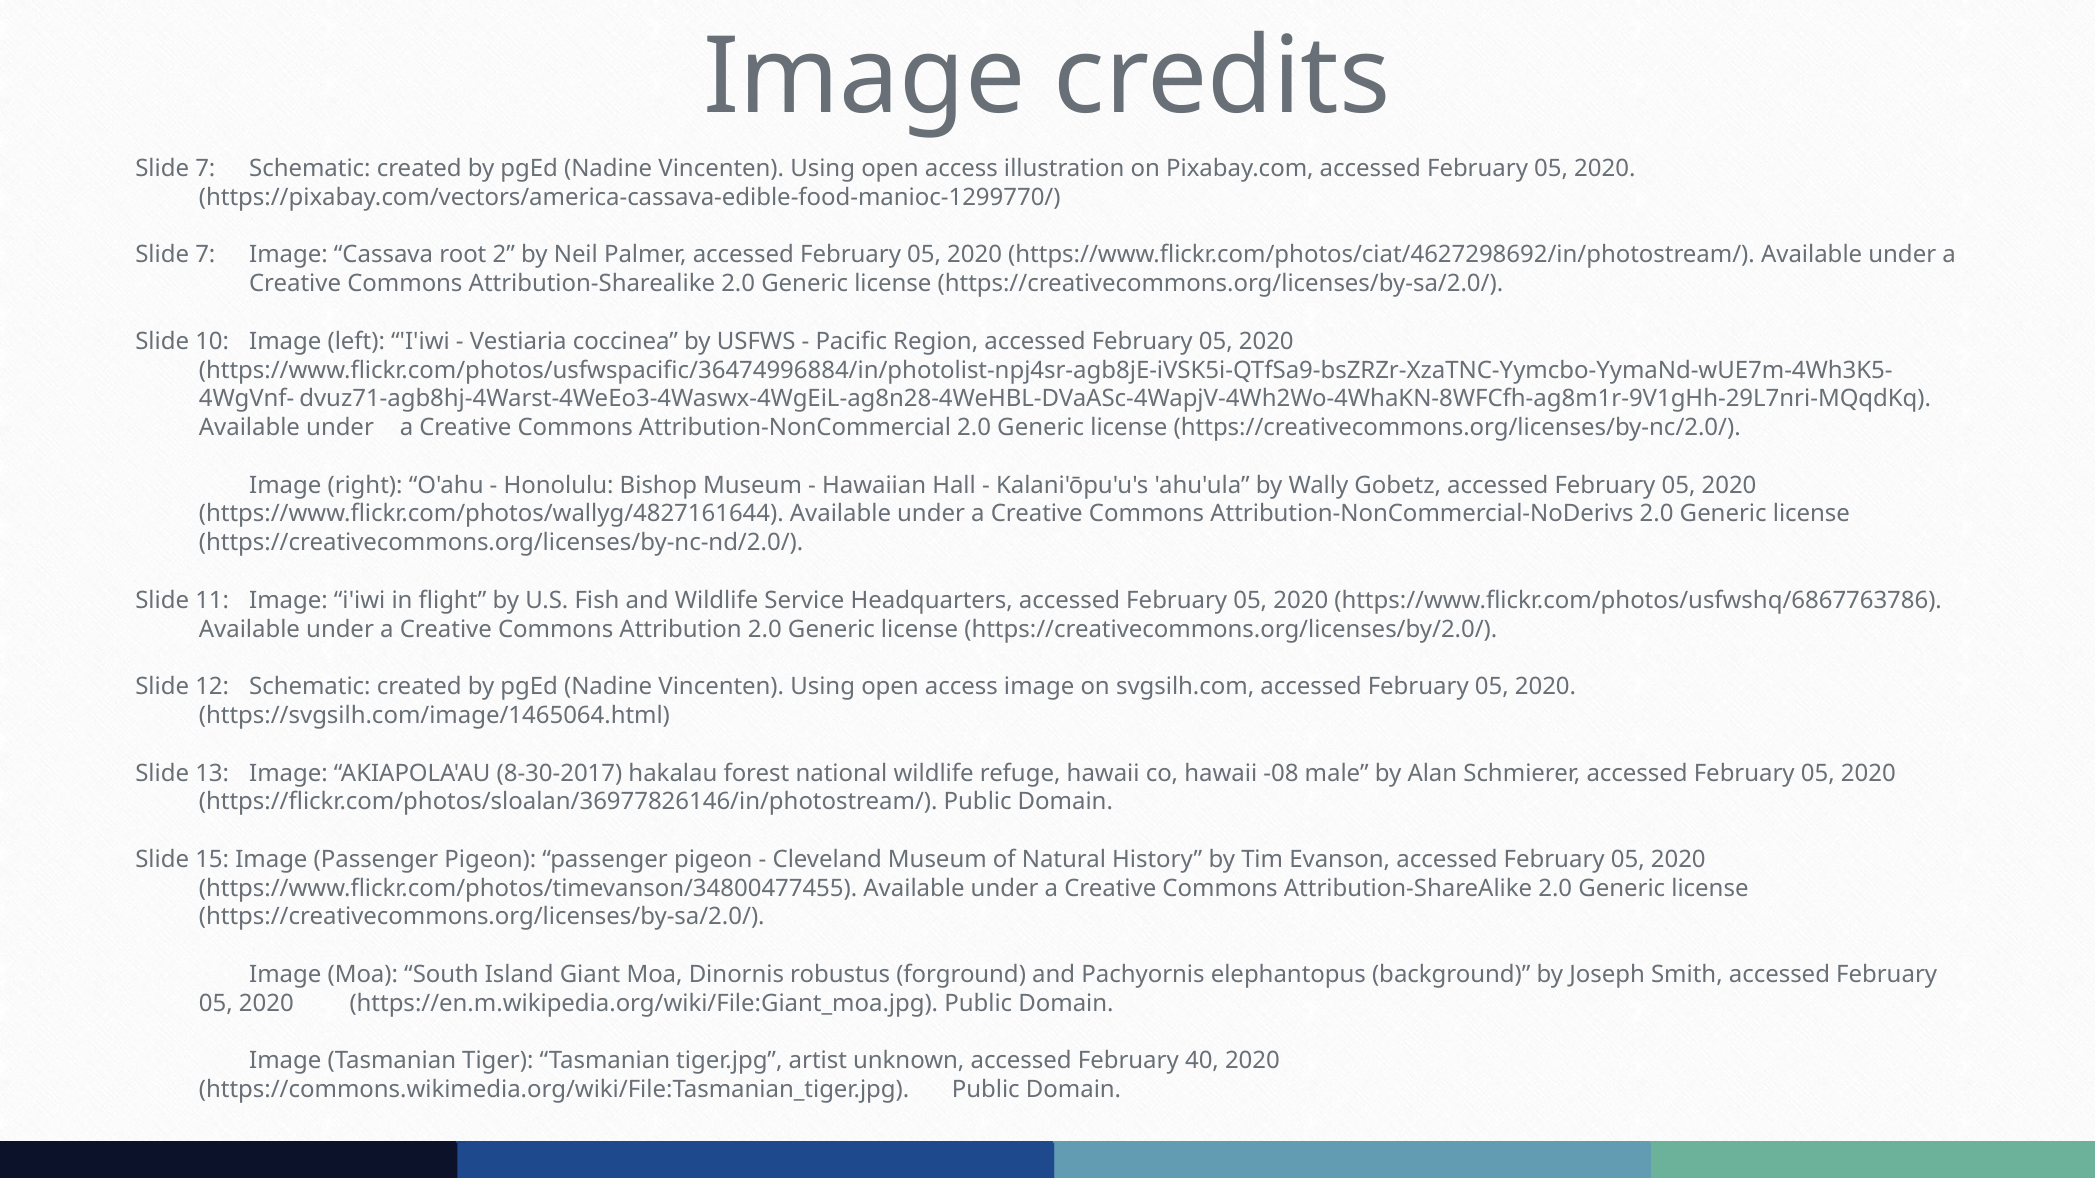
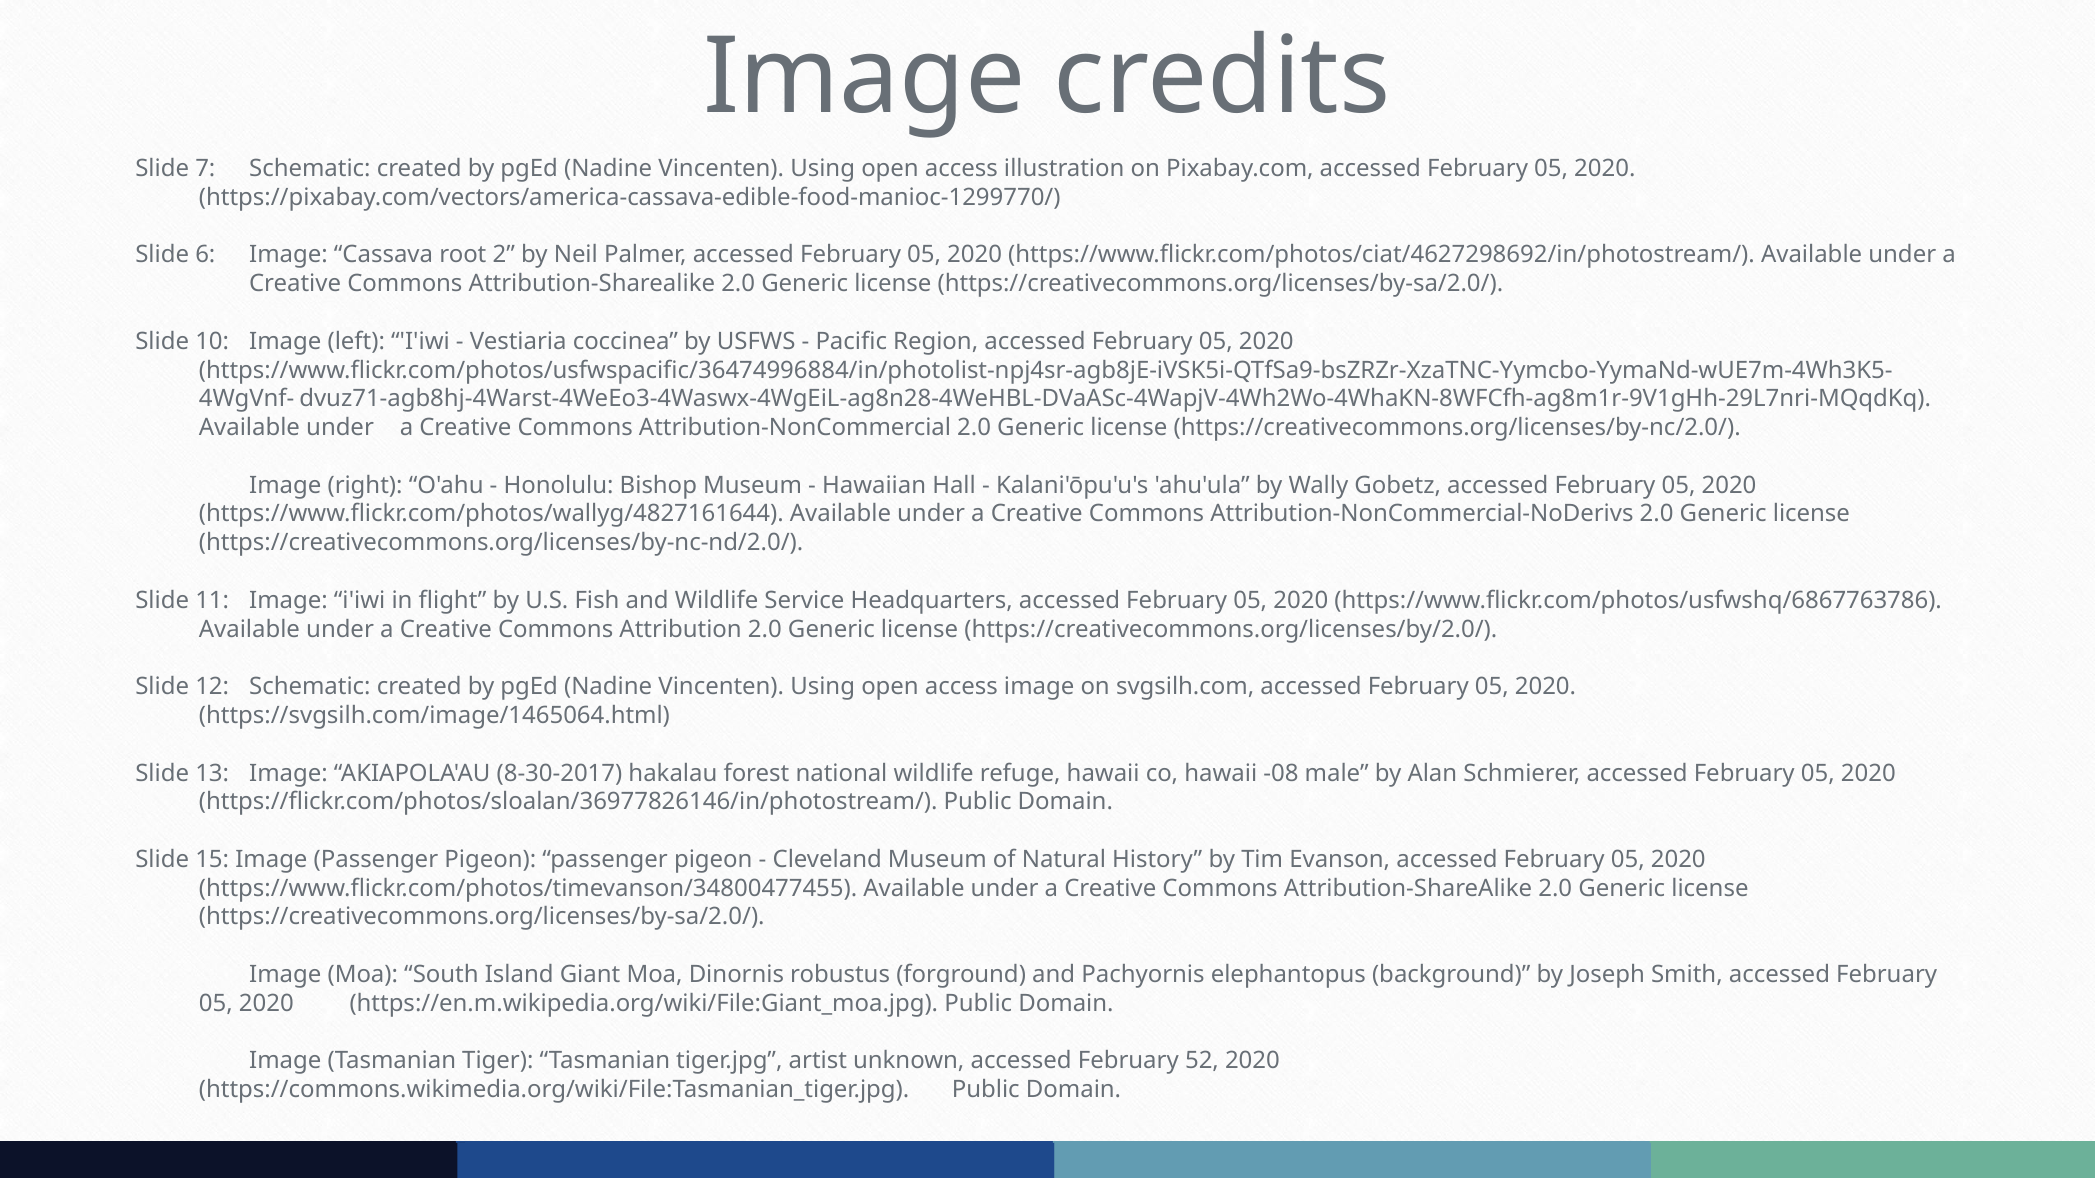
7: 7 -> 6 (205, 255)
40: 40 -> 52 (1202, 1061)
